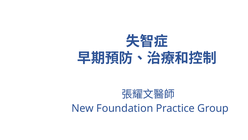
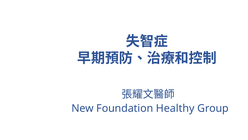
Practice: Practice -> Healthy (175, 108)
